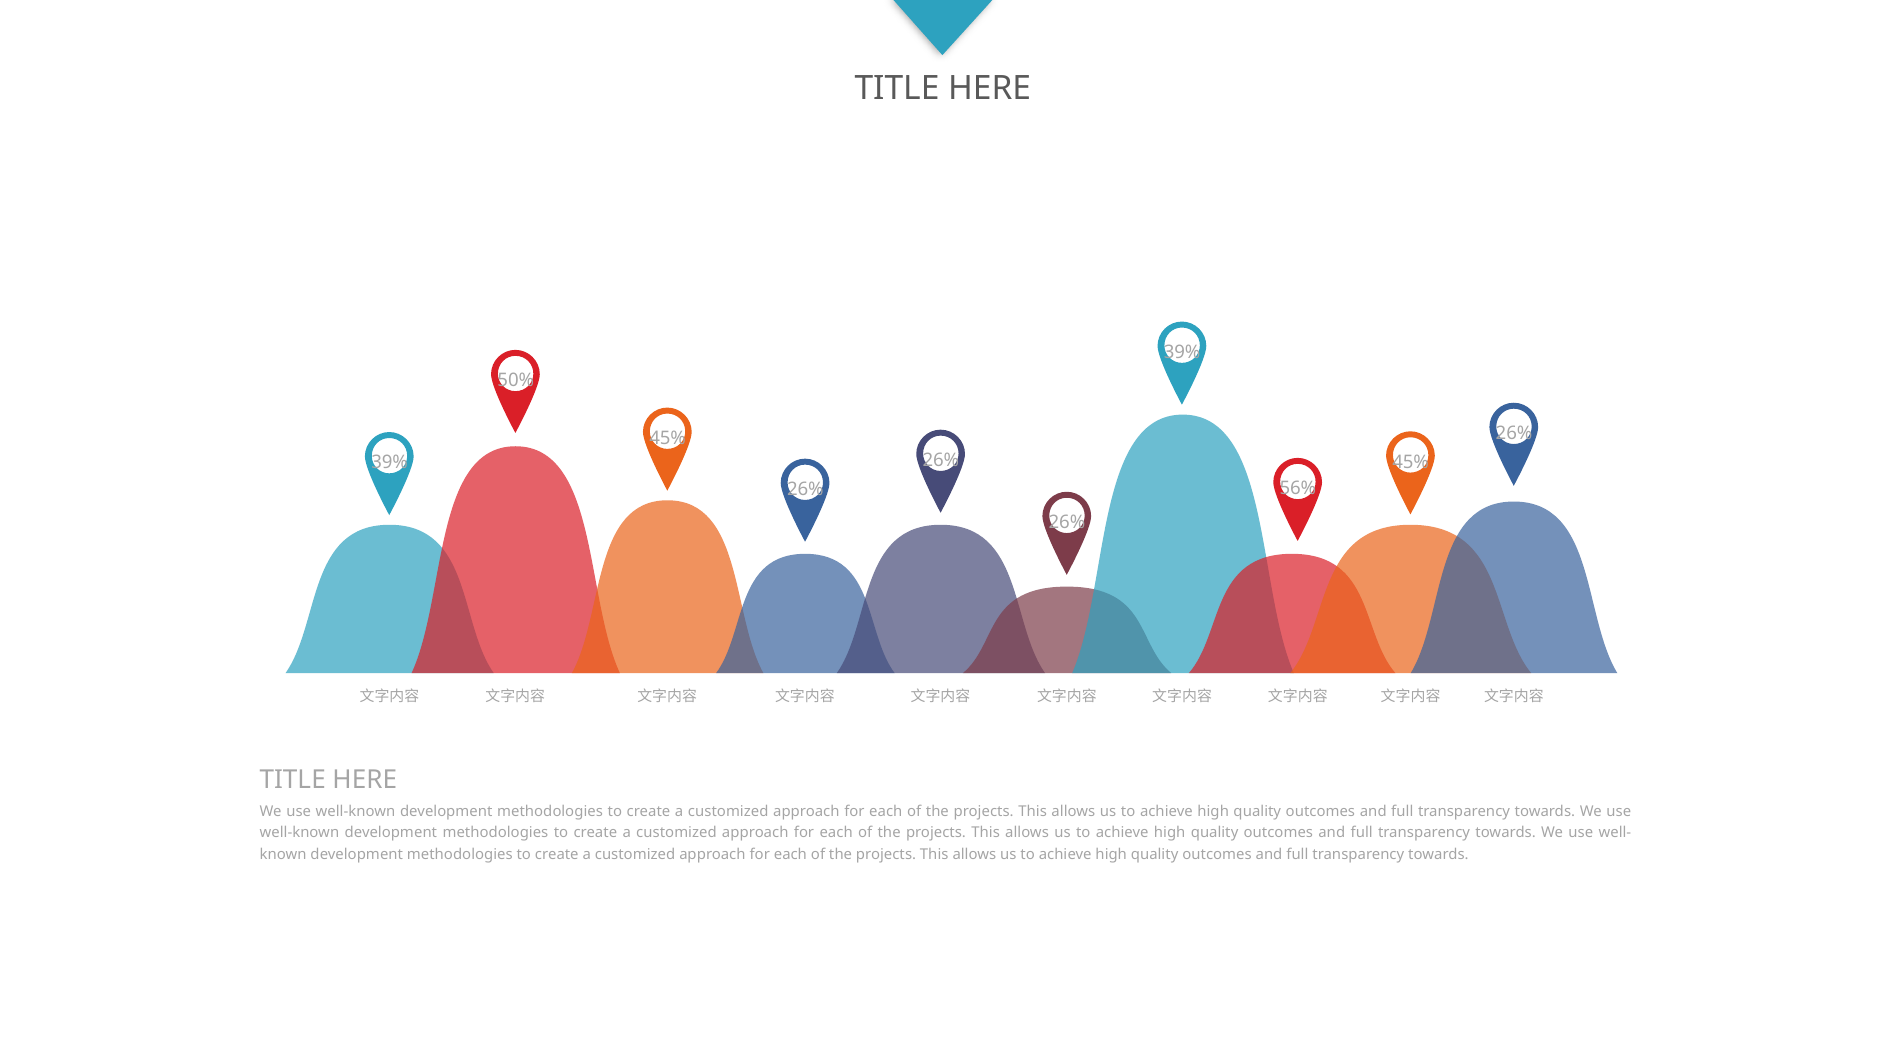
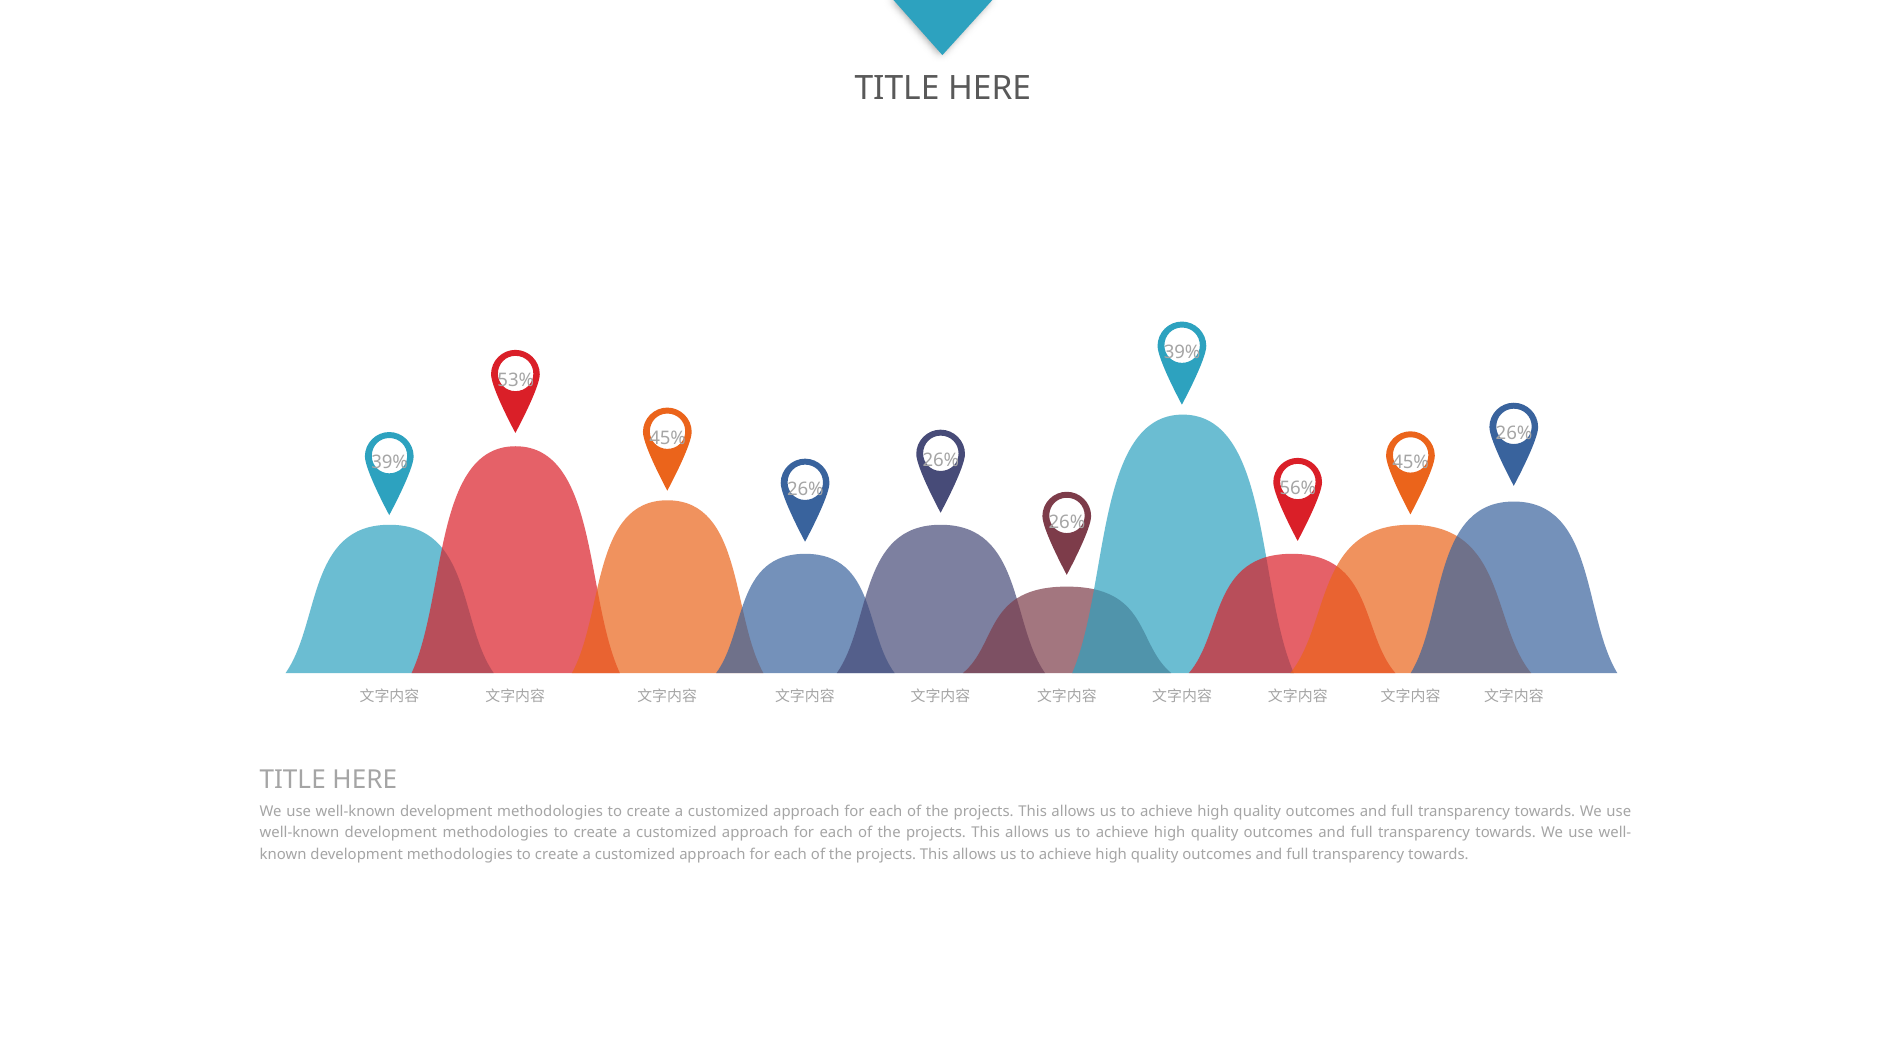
50%: 50% -> 53% (516, 381)
